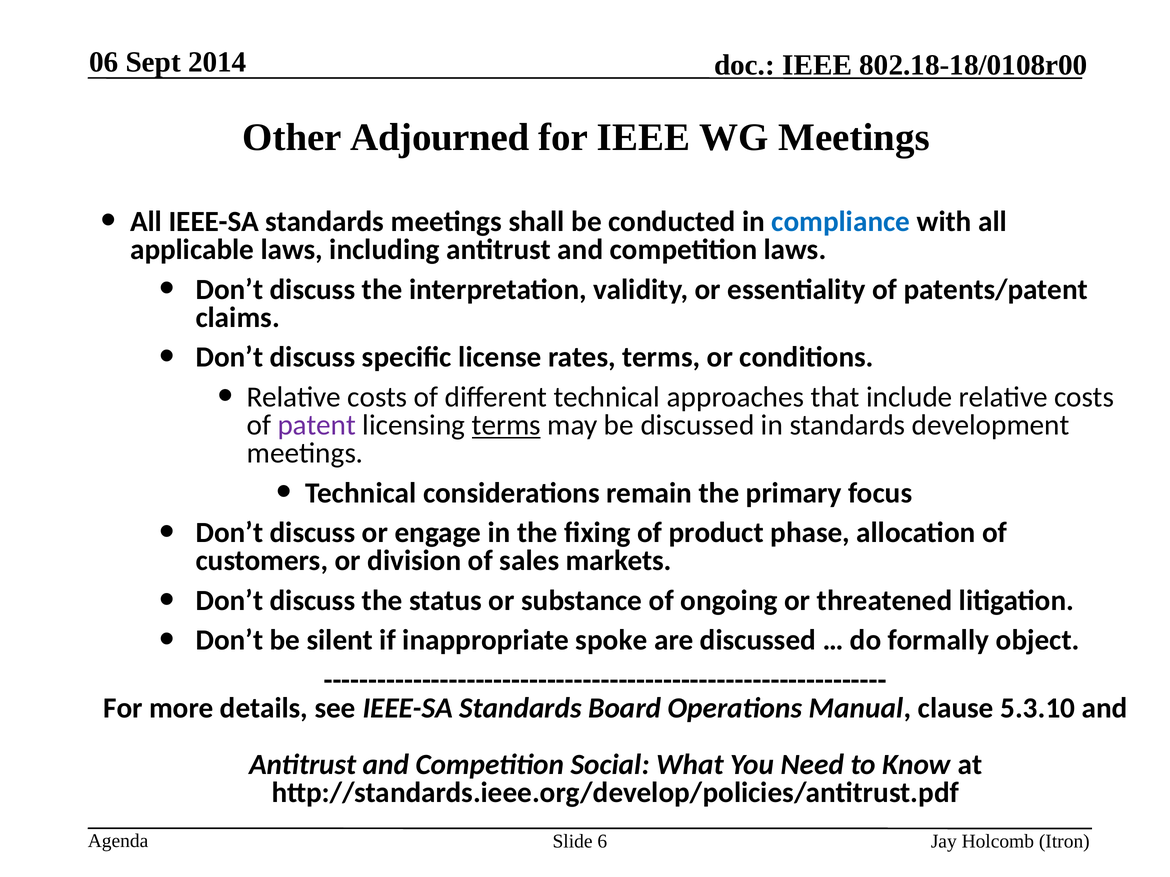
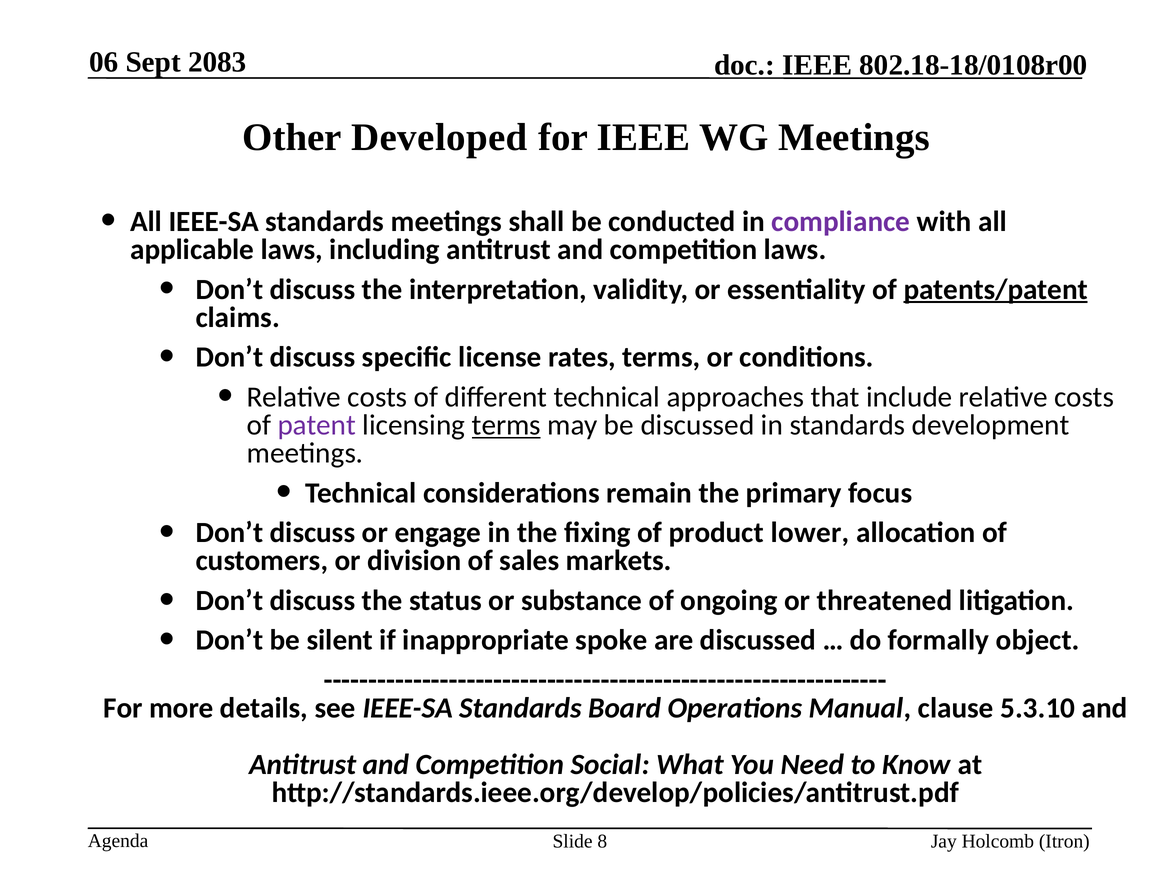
2014: 2014 -> 2083 (217, 62)
Adjourned: Adjourned -> Developed (439, 137)
compliance colour: blue -> purple (841, 222)
patents/patent underline: none -> present (996, 290)
phase: phase -> lower (810, 533)
6: 6 -> 8 (602, 842)
